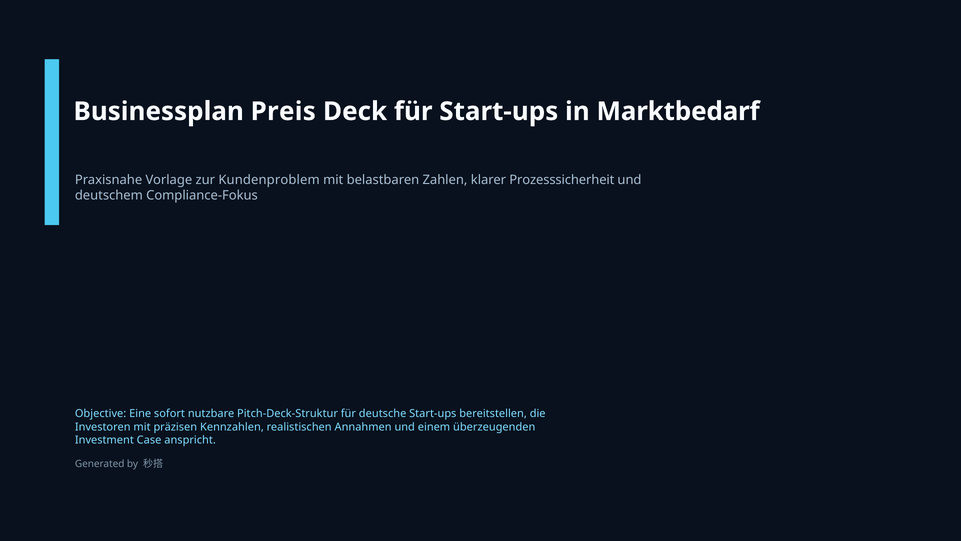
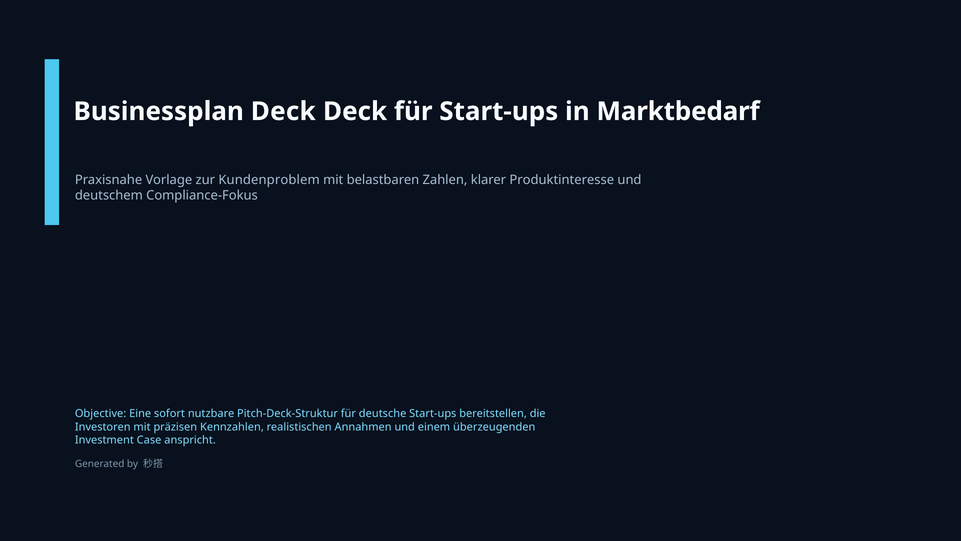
Businessplan Preis: Preis -> Deck (283, 111)
Prozesssicherheit: Prozesssicherheit -> Produktinteresse (562, 180)
